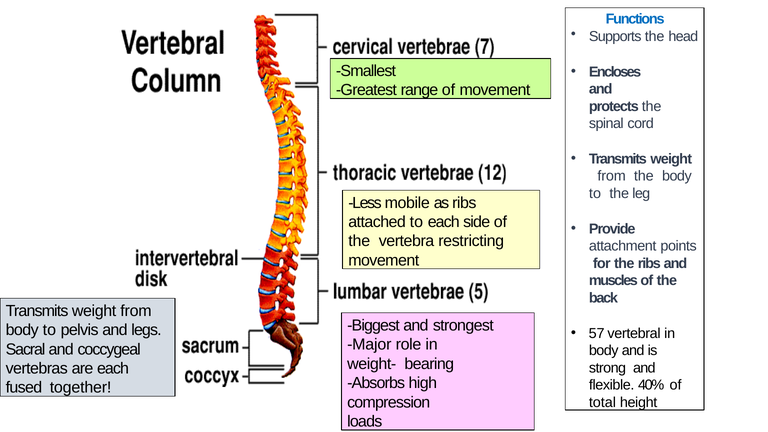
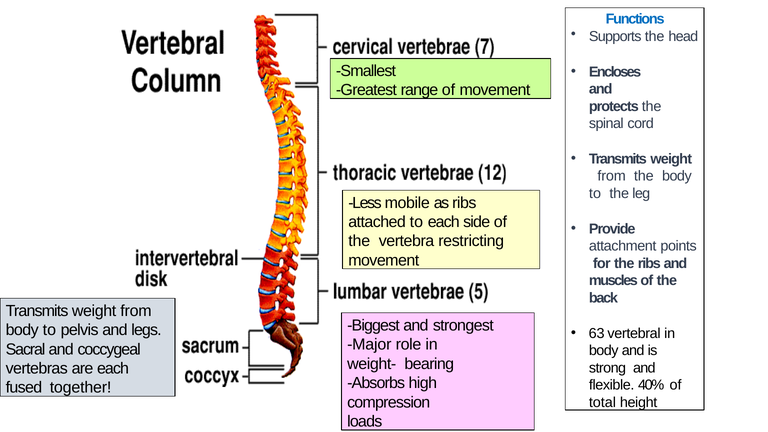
57: 57 -> 63 (597, 333)
